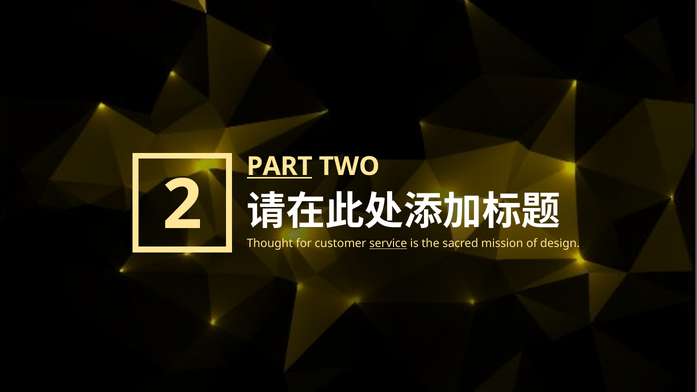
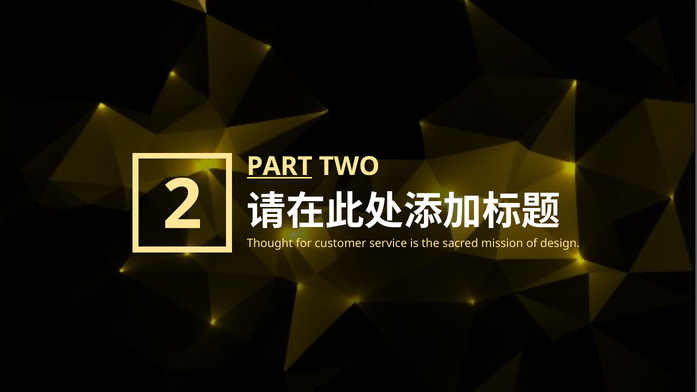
service underline: present -> none (388, 244)
